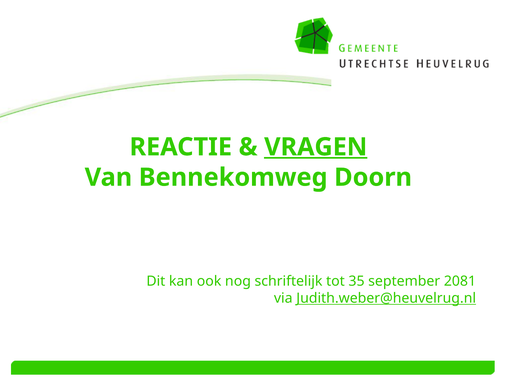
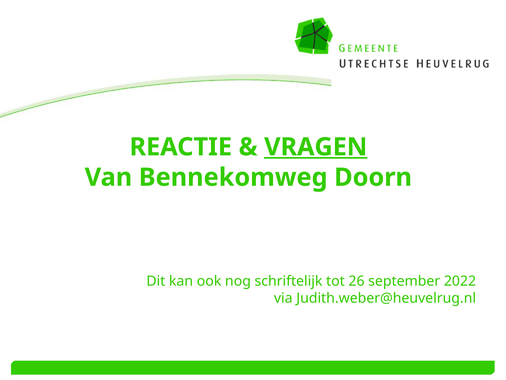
35: 35 -> 26 (357, 281)
2081: 2081 -> 2022 (460, 281)
Judith.weber@heuvelrug.nl underline: present -> none (386, 298)
